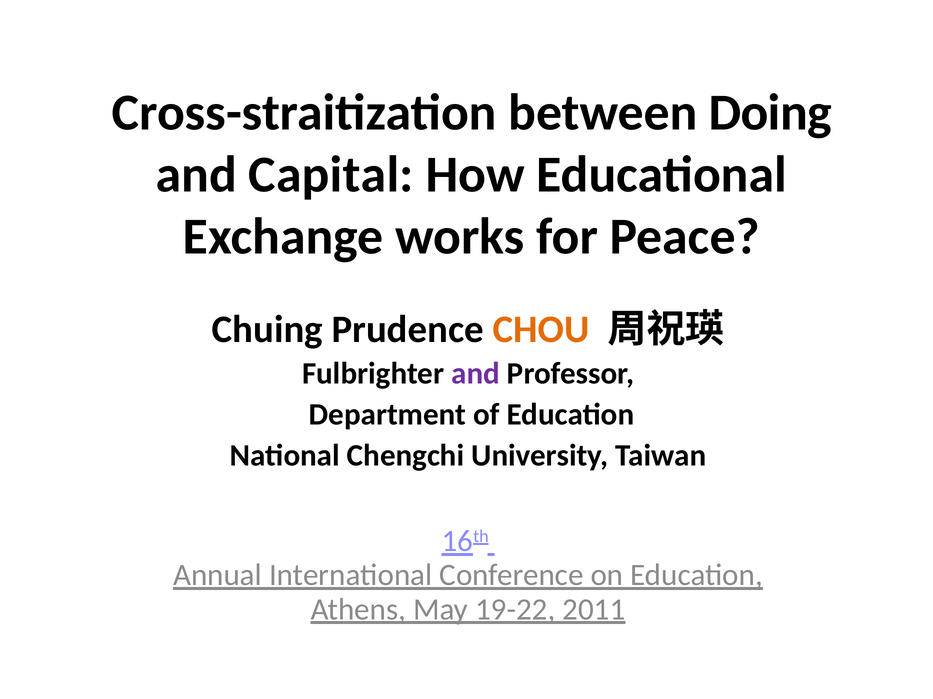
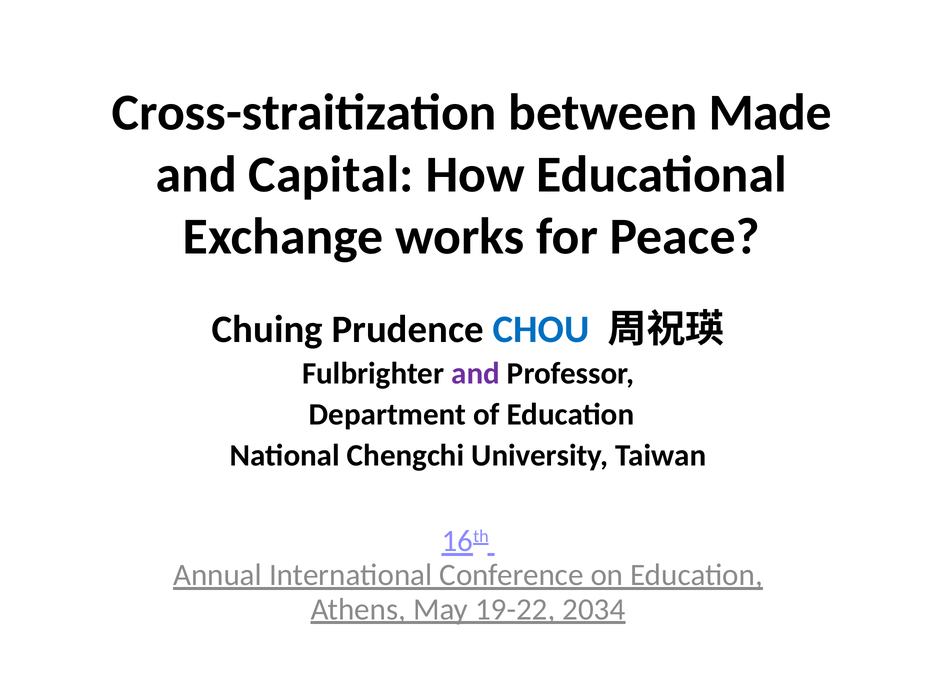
Doing: Doing -> Made (770, 113)
CHOU colour: orange -> blue (541, 330)
2011: 2011 -> 2034 (594, 610)
